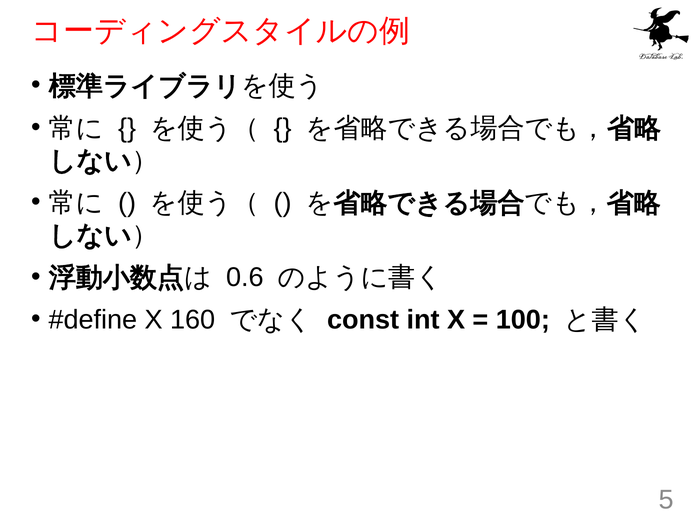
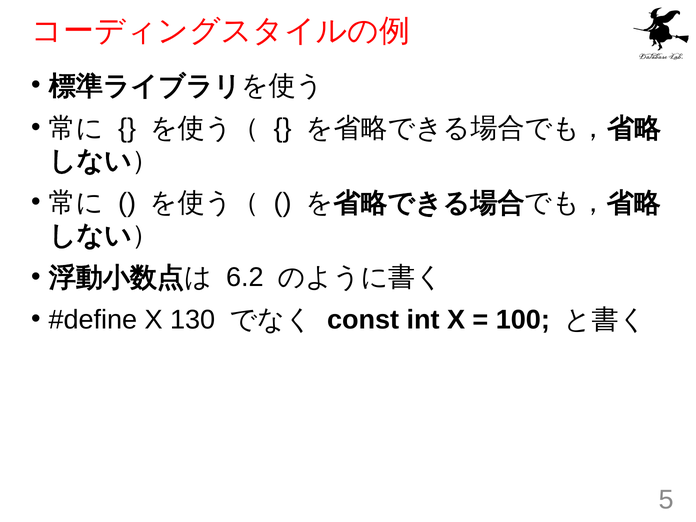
0.6: 0.6 -> 6.2 (245, 278)
160: 160 -> 130 (193, 320)
